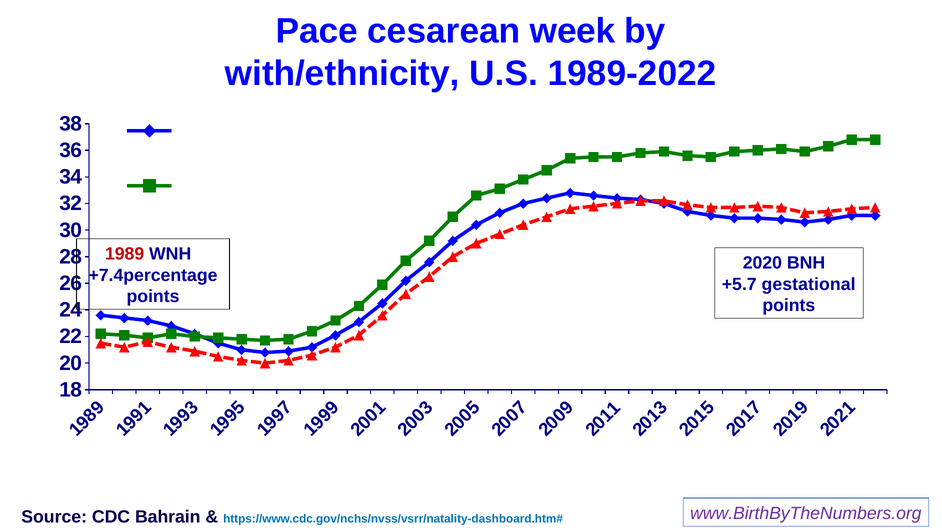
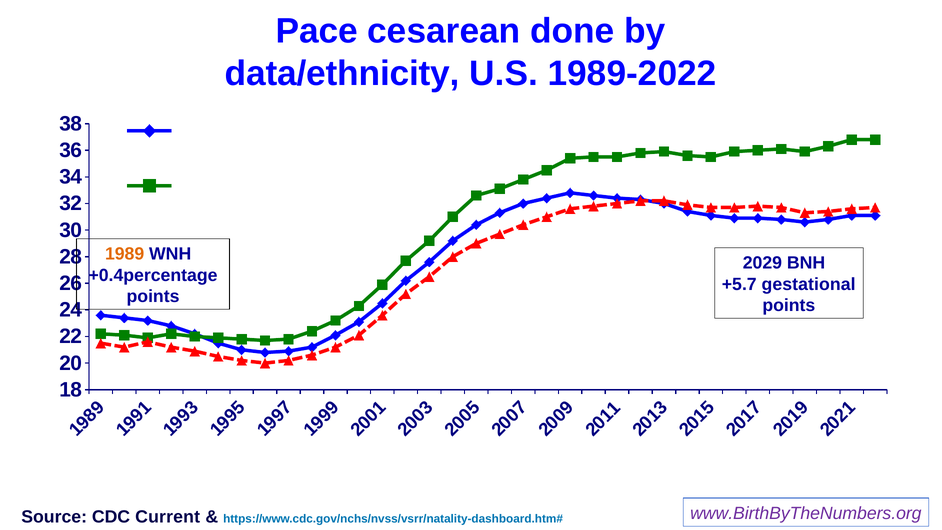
week: week -> done (572, 31)
with/ethnicity: with/ethnicity -> data/ethnicity (342, 74)
1989 colour: red -> orange (125, 254)
2020: 2020 -> 2029 (762, 263)
+7.4percentage: +7.4percentage -> +0.4percentage (153, 275)
Bahrain: Bahrain -> Current (168, 517)
